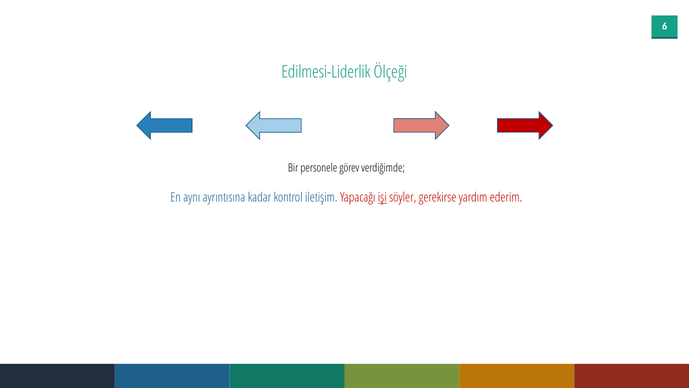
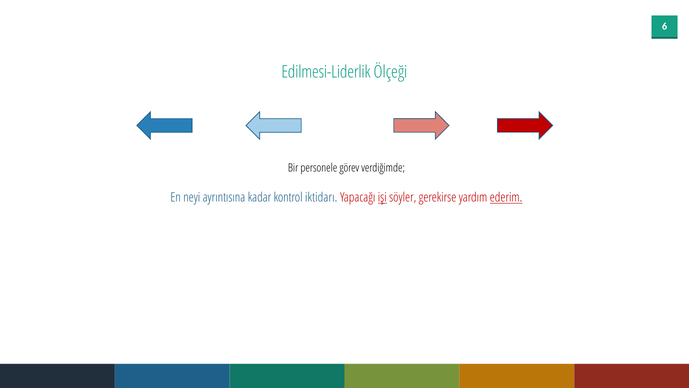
aynı: aynı -> neyi (192, 197)
iletişim: iletişim -> iktidarı (321, 197)
ederim underline: none -> present (506, 197)
